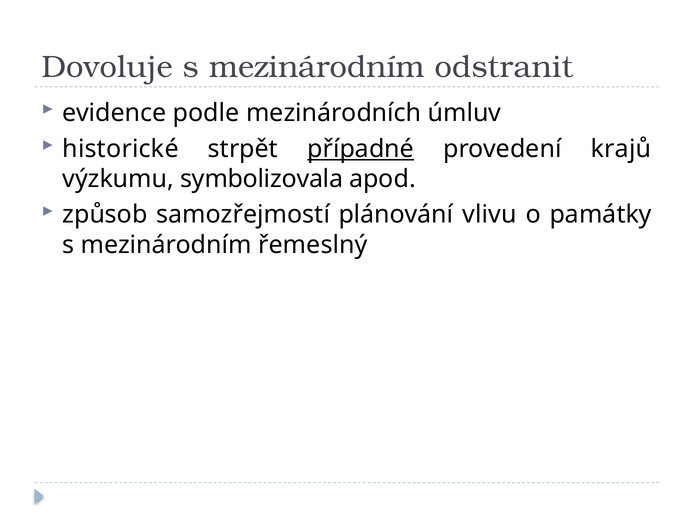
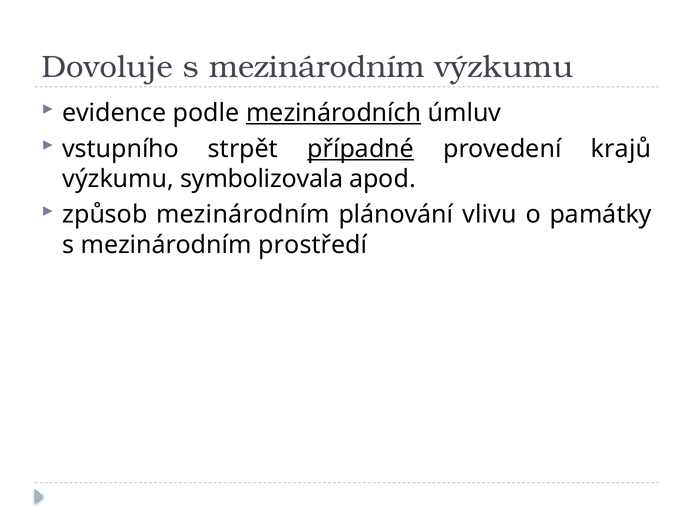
mezinárodním odstranit: odstranit -> výzkumu (504, 67)
mezinárodních underline: none -> present (334, 113)
historické: historické -> vstupního (121, 149)
způsob samozřejmostí: samozřejmostí -> mezinárodním (243, 214)
řemeslný: řemeslný -> prostředí (313, 245)
